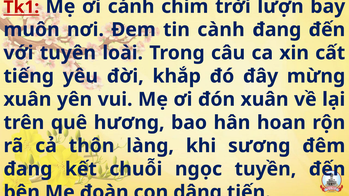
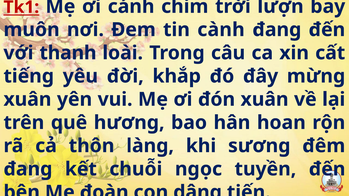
tuyên: tuyên -> thanh (68, 53)
